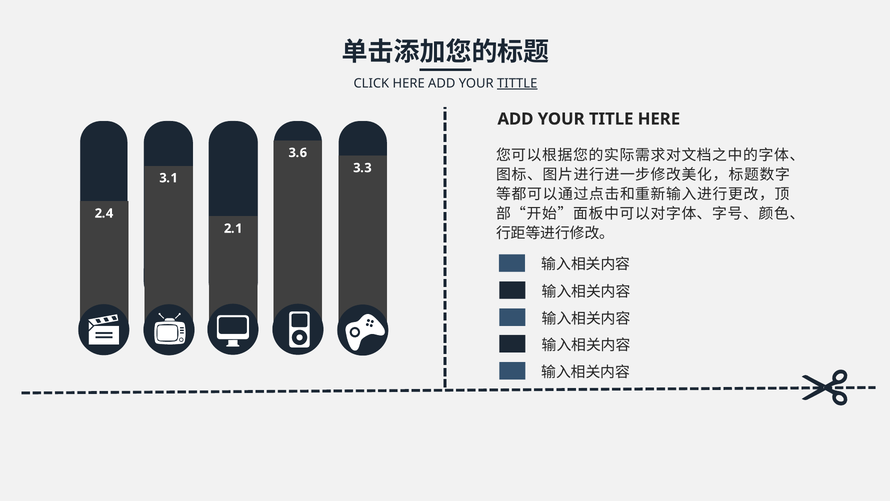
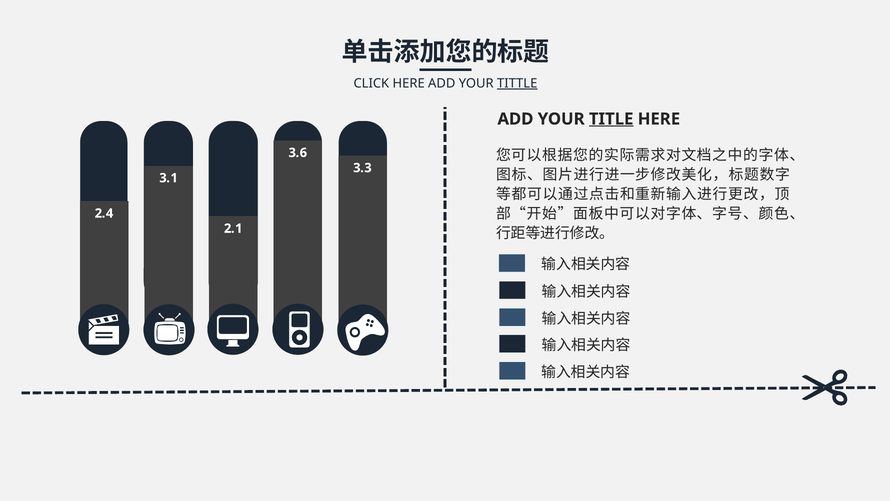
TITLE underline: none -> present (611, 119)
